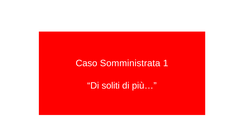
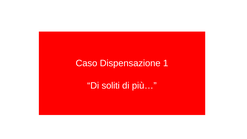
Somministrata: Somministrata -> Dispensazione (130, 63)
